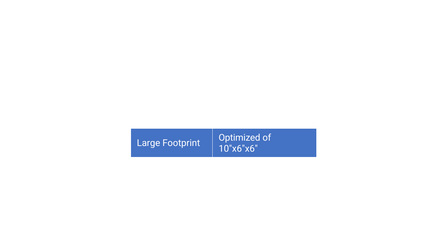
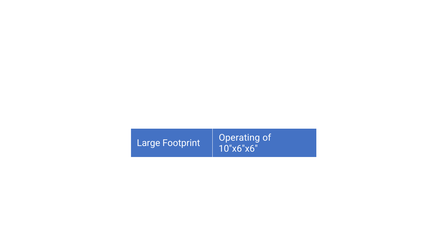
Optimized: Optimized -> Operating (239, 137)
